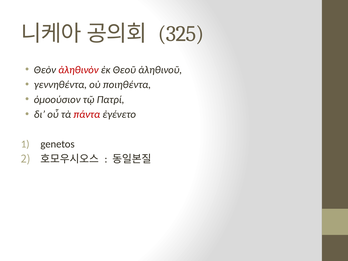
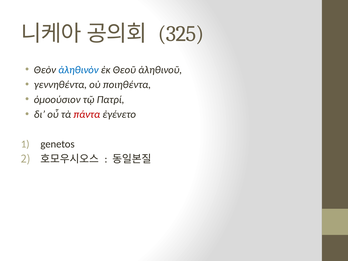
ἀληθινὸν colour: red -> blue (78, 70)
